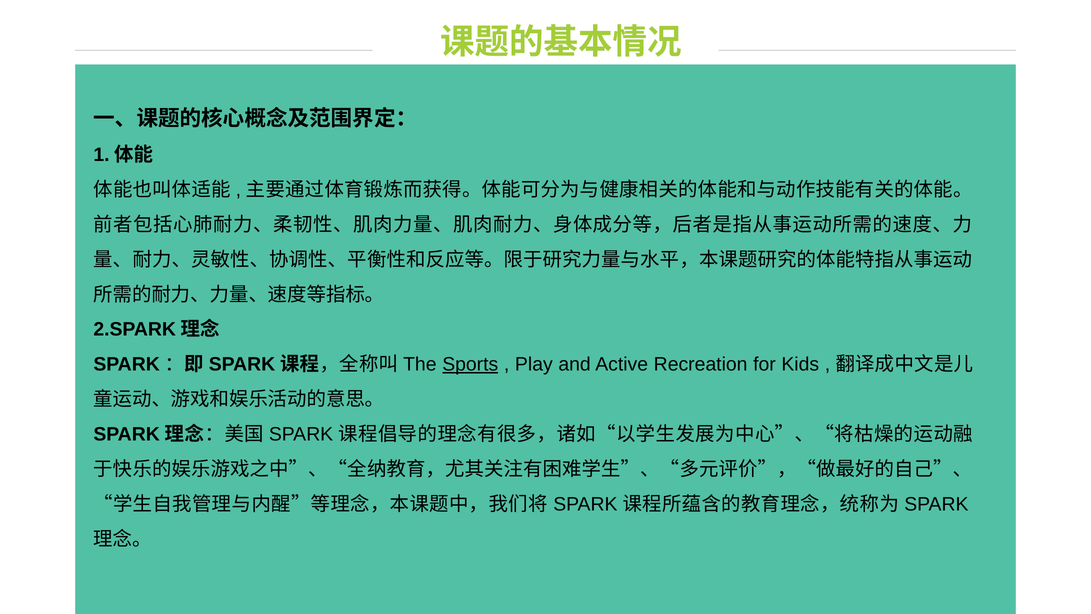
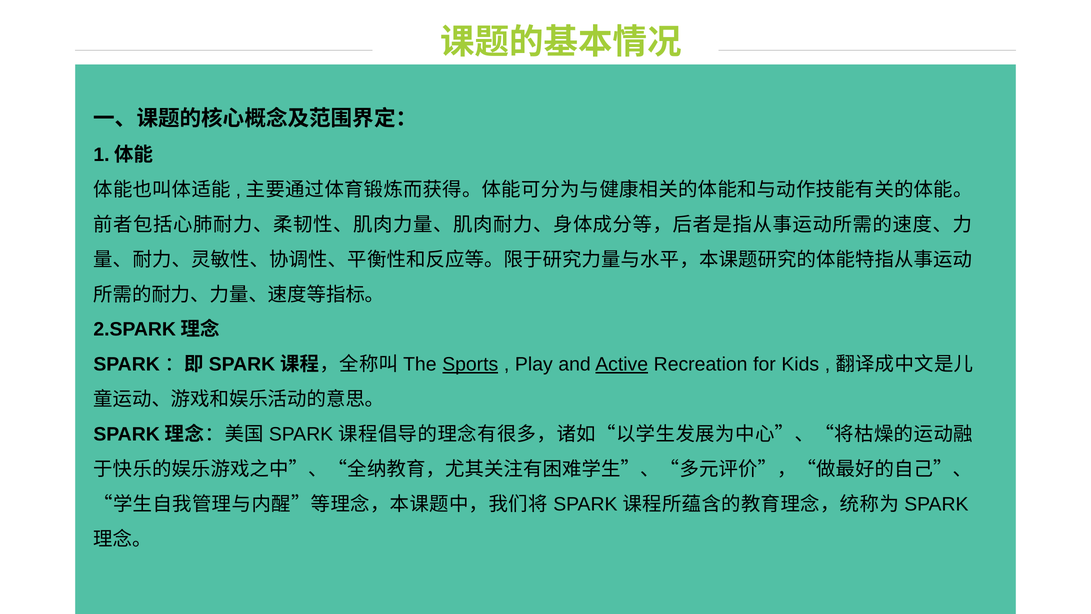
Active underline: none -> present (622, 364)
